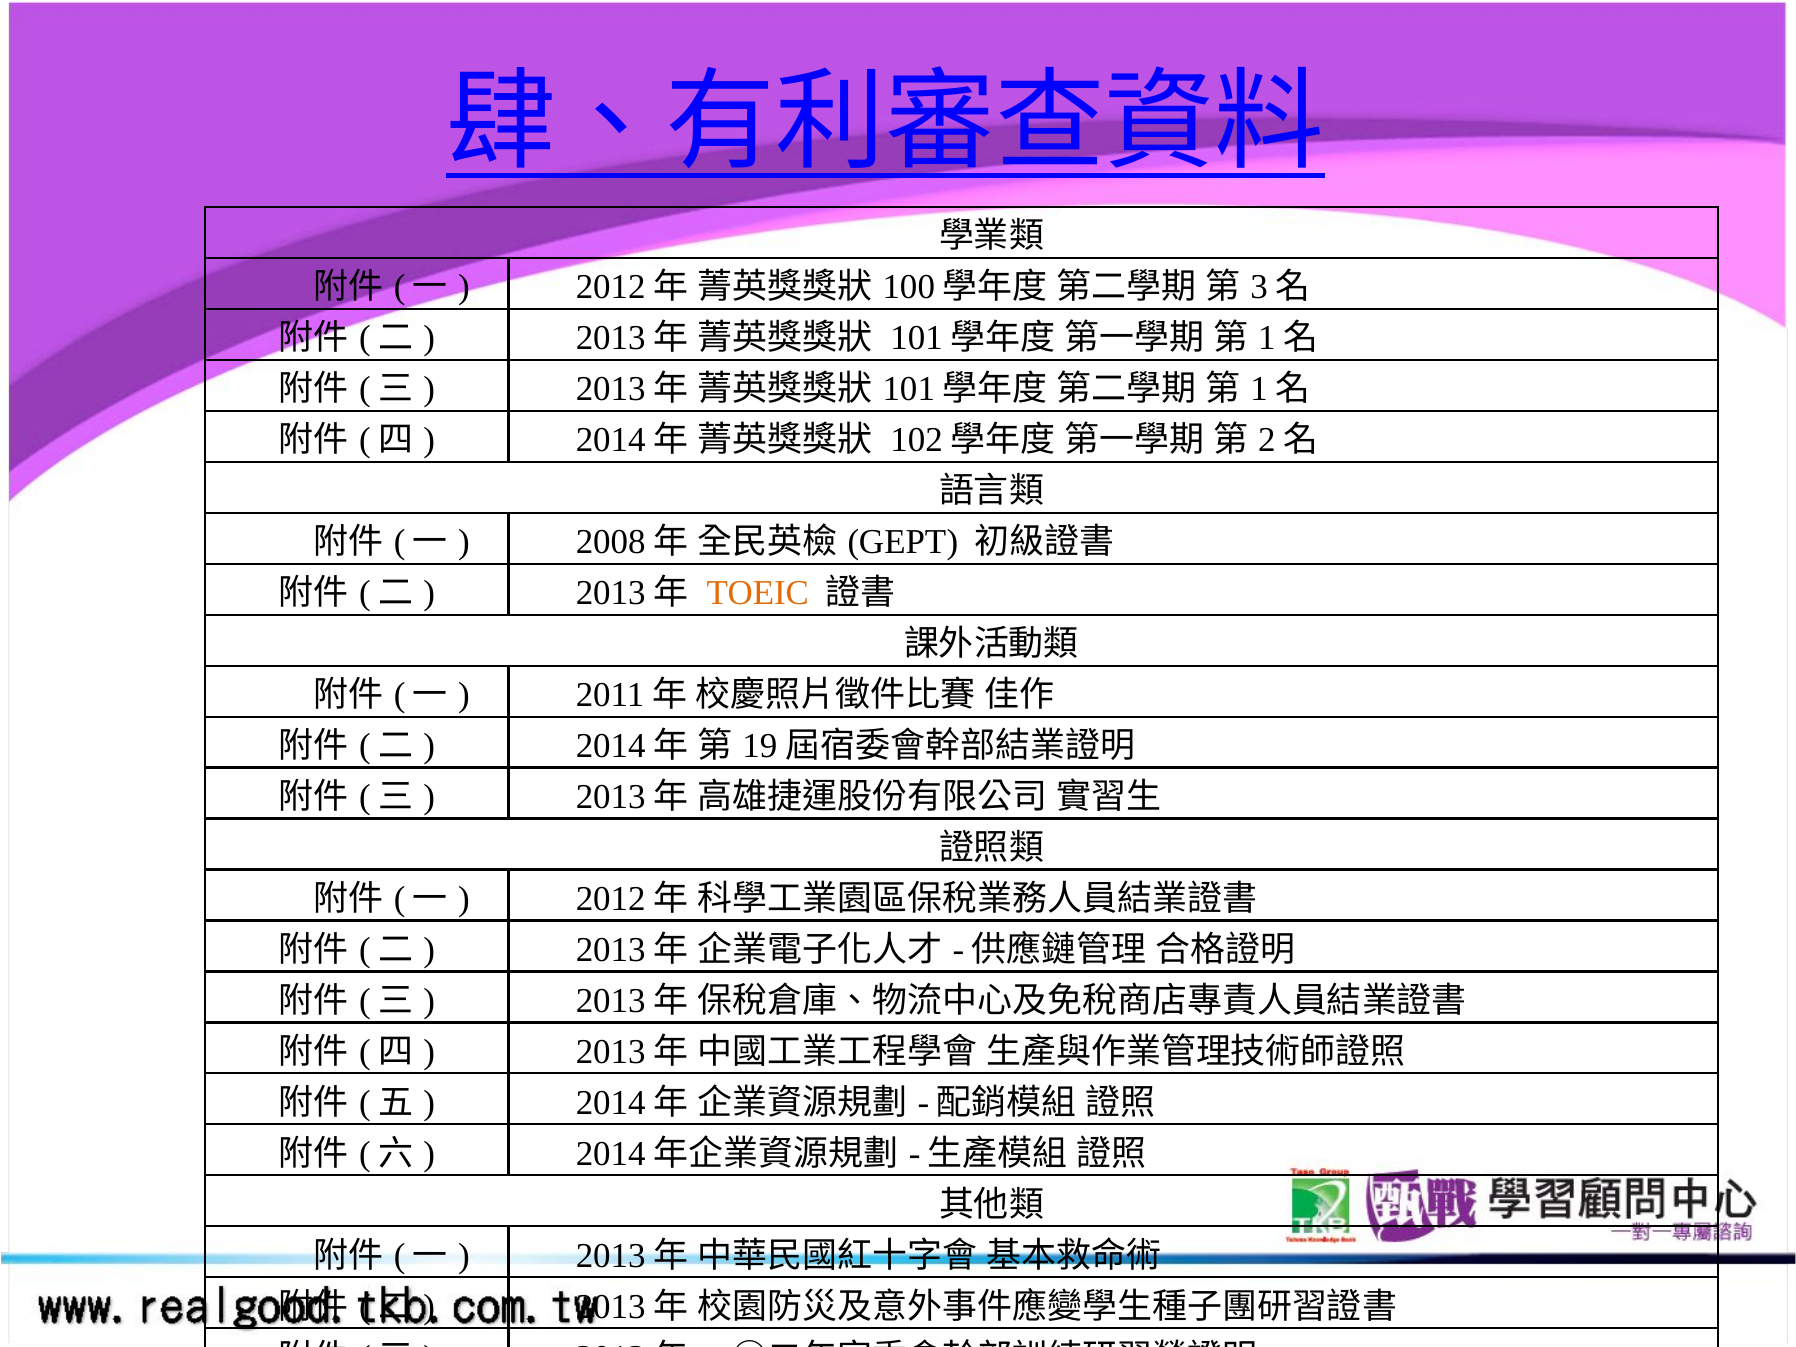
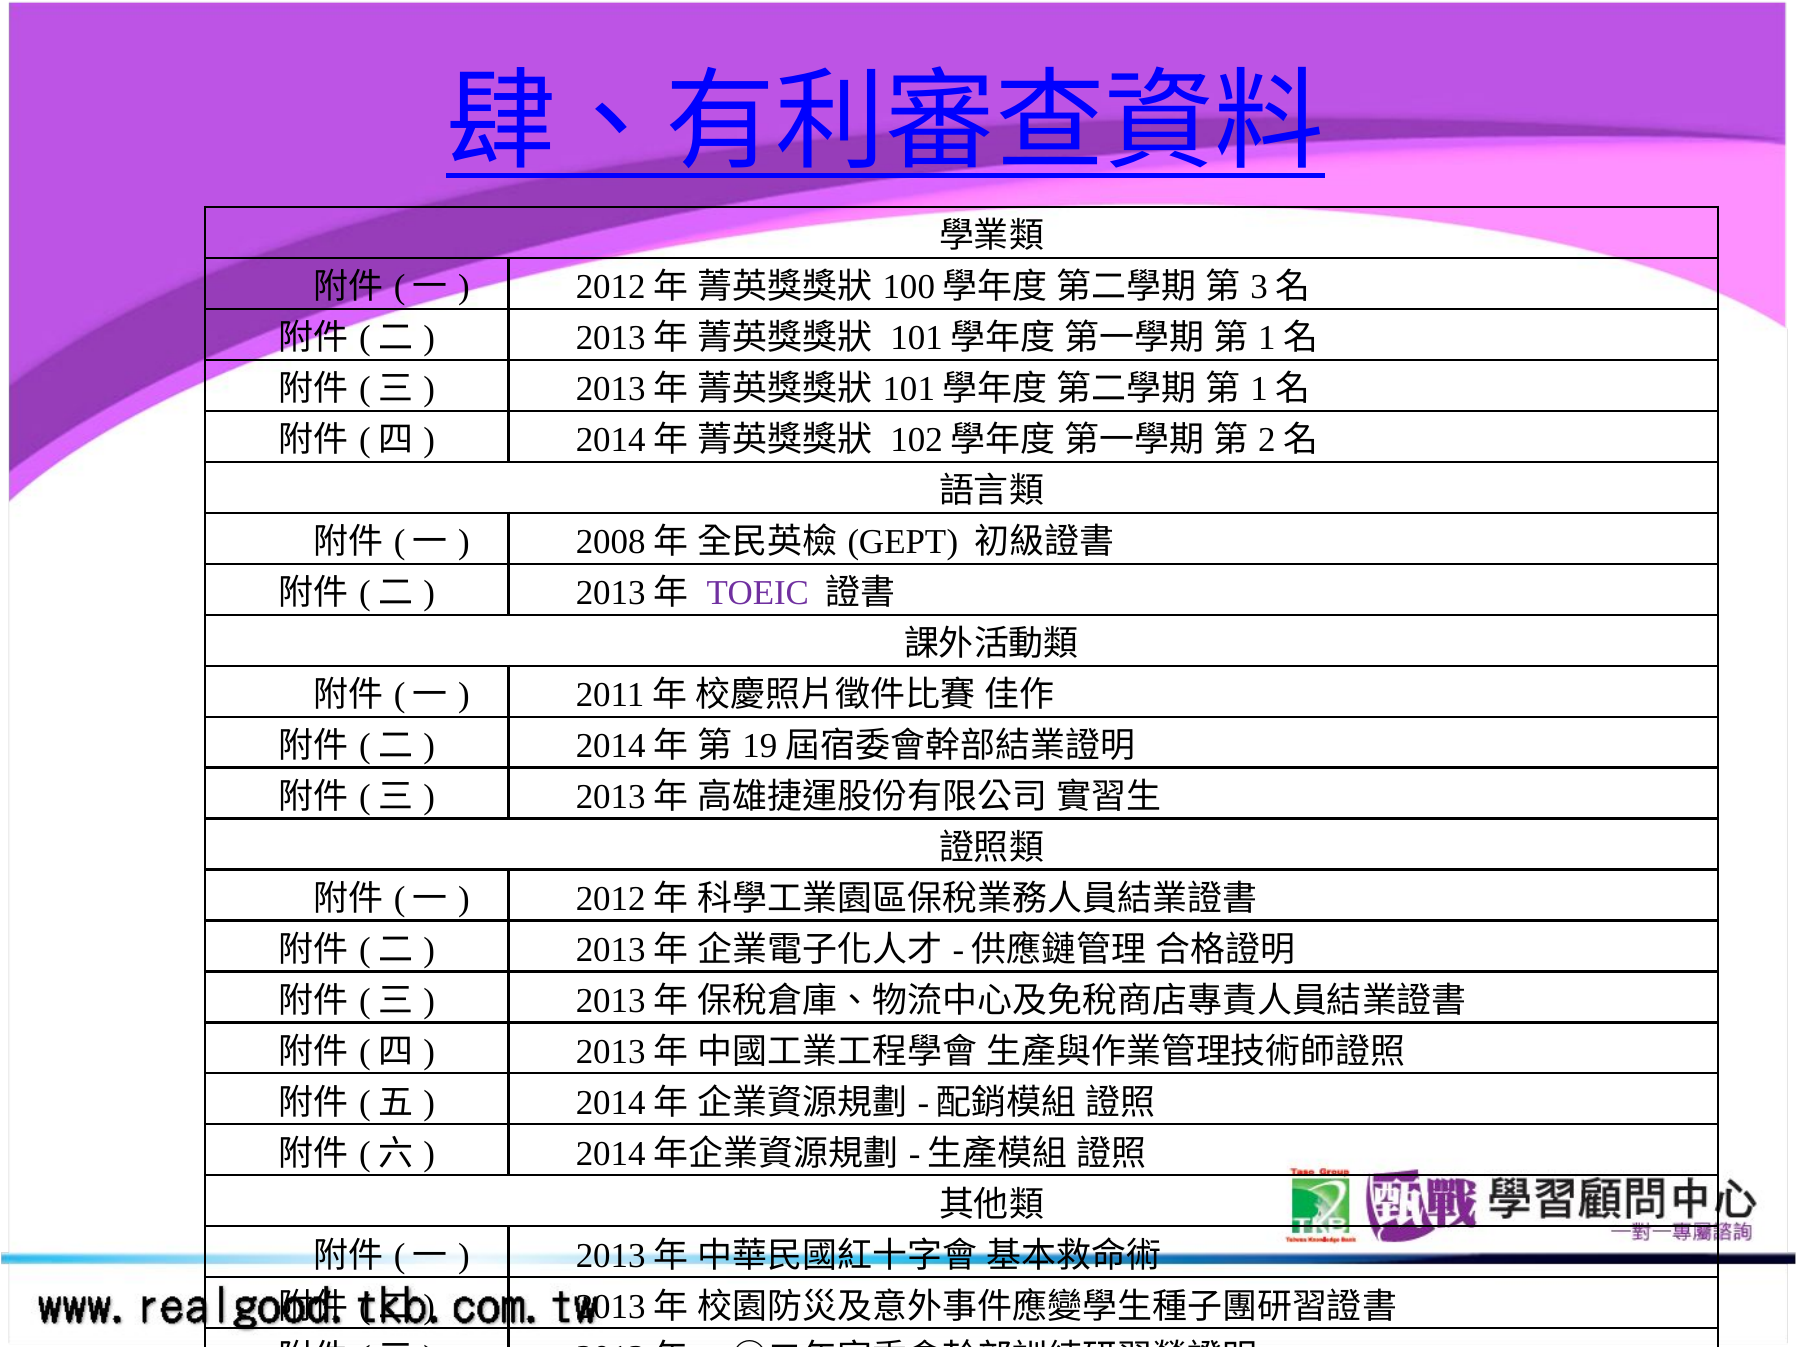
TOEIC colour: orange -> purple (758, 593)
